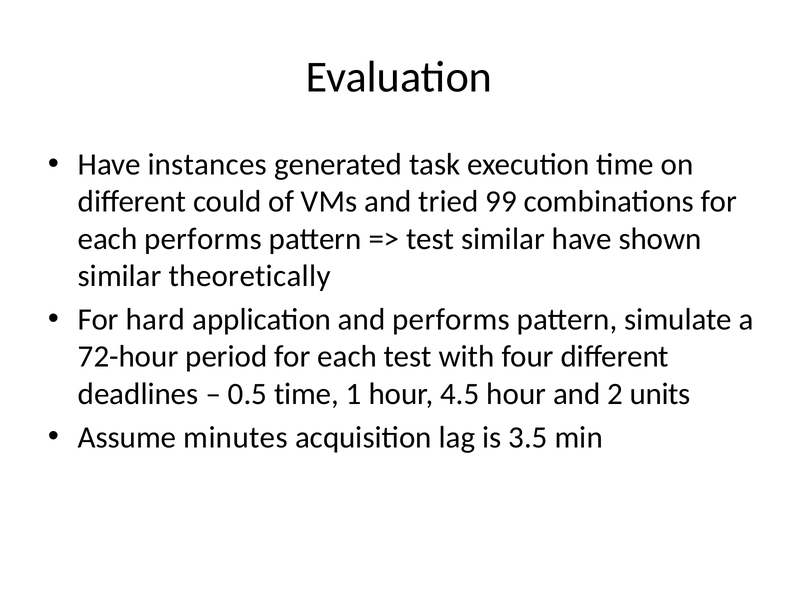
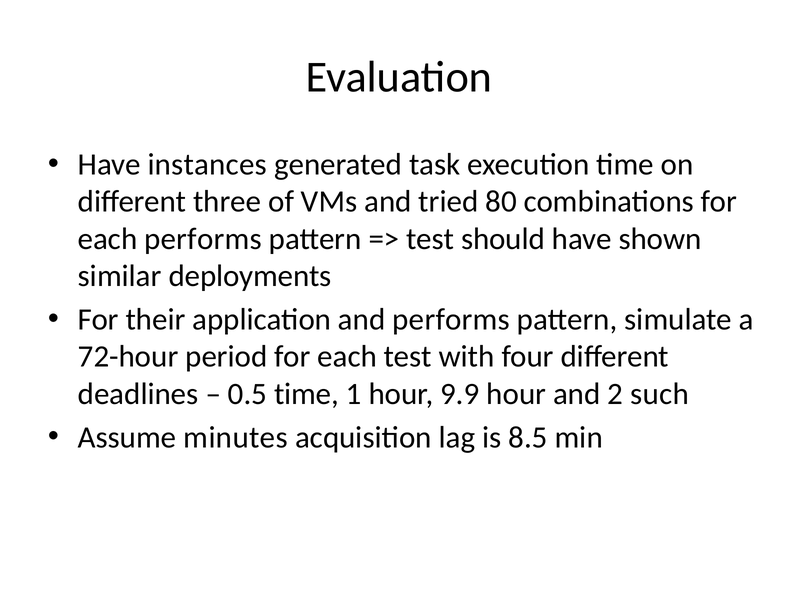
could: could -> three (227, 202)
99: 99 -> 80 (501, 202)
test similar: similar -> should (503, 239)
theoretically: theoretically -> deployments (250, 276)
hard: hard -> their (156, 319)
4.5: 4.5 -> 9.9 (460, 394)
units: units -> such (660, 394)
3.5: 3.5 -> 8.5 (528, 437)
